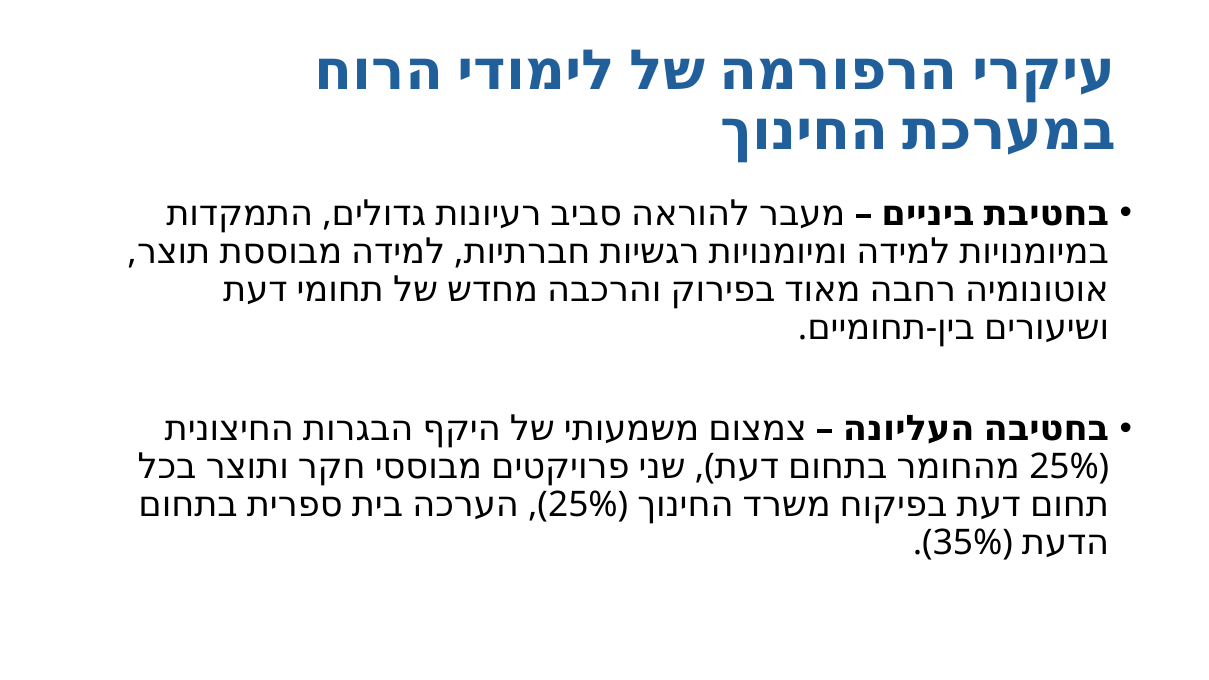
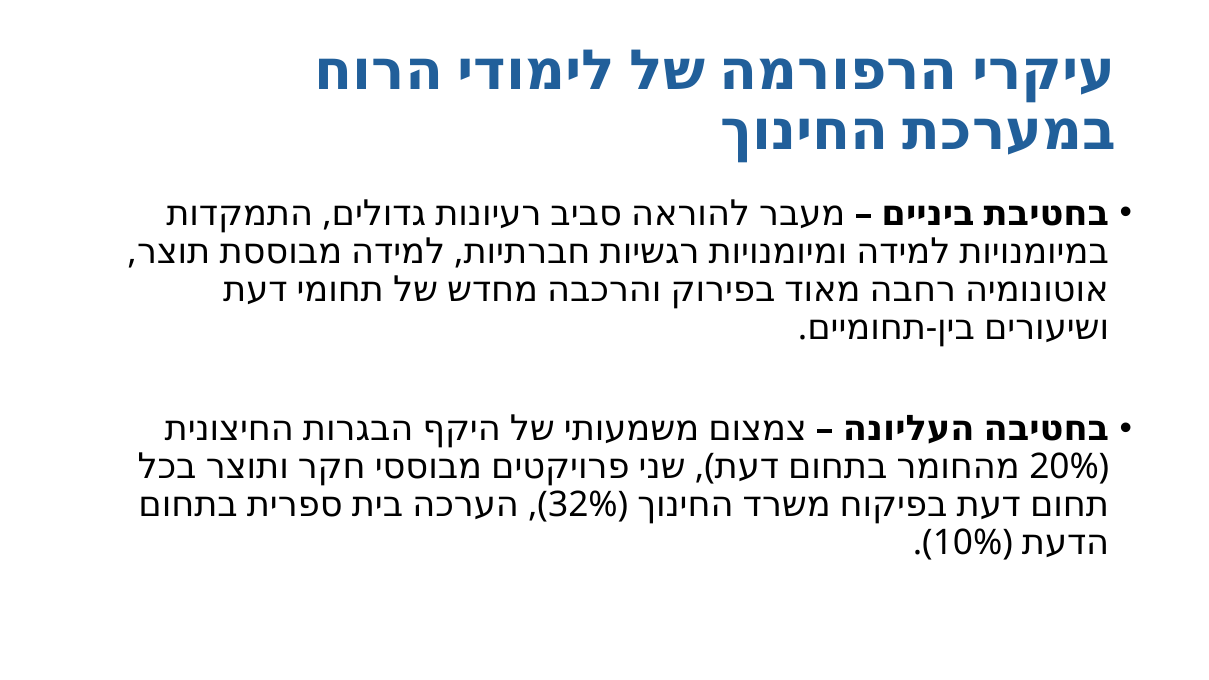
25%: 25% -> 20% (1064, 467)
25%: 25% -> 32% (583, 505)
35%: 35% -> 10% (968, 543)
